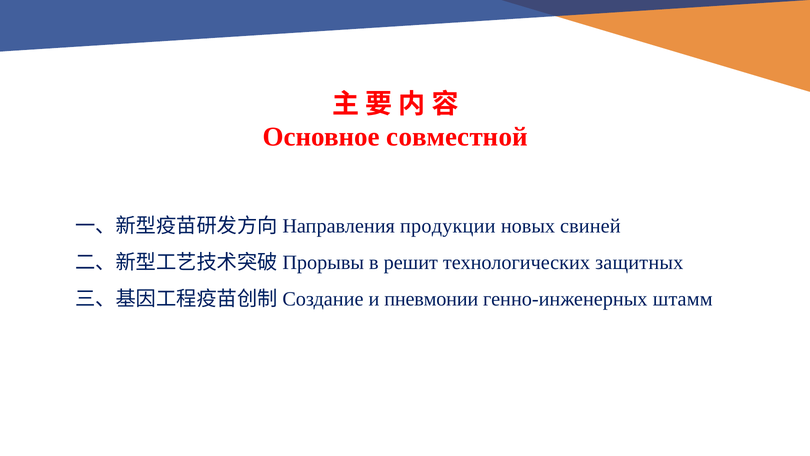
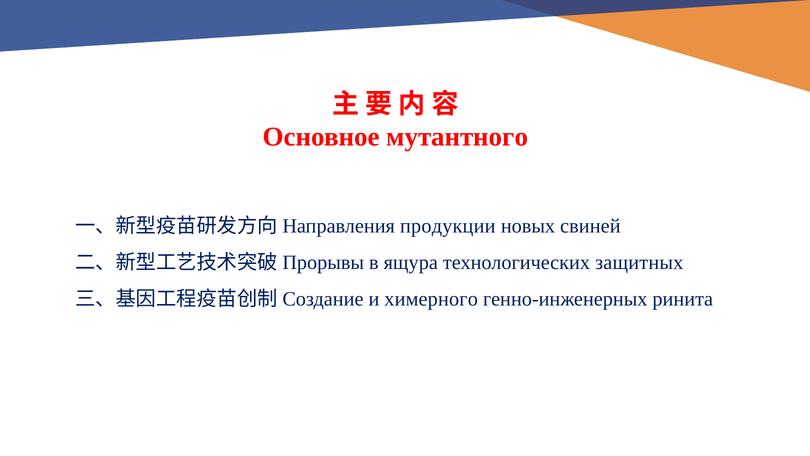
совместной: совместной -> мутантного (457, 137)
решит: решит -> ящура (411, 262)
пневмонии: пневмонии -> химерного (431, 299)
штамм: штамм -> ринита (683, 299)
